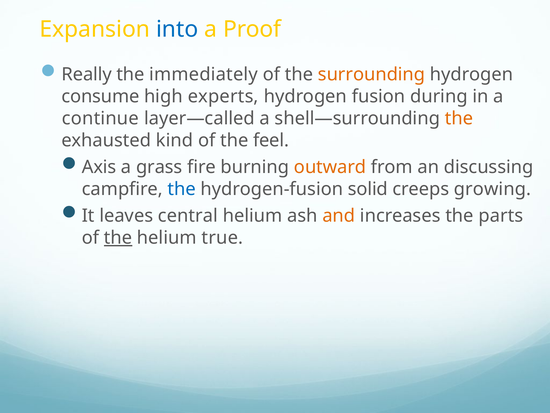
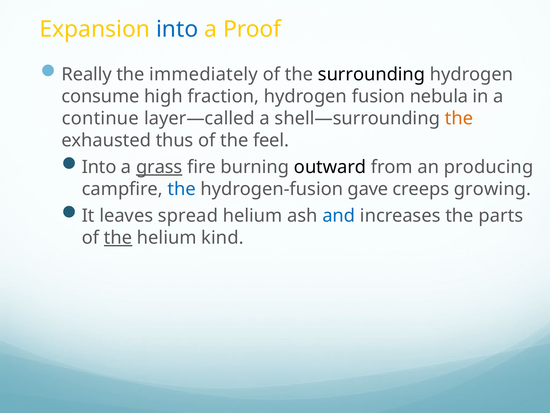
surrounding colour: orange -> black (372, 74)
experts: experts -> fraction (223, 96)
during: during -> nebula (439, 96)
kind: kind -> thus (175, 140)
Axis: Axis -> Into (99, 167)
grass underline: none -> present (159, 167)
outward colour: orange -> black (330, 167)
discussing: discussing -> producing (489, 167)
solid: solid -> gave (368, 189)
central: central -> spread (188, 216)
and colour: orange -> blue (339, 216)
true: true -> kind (222, 238)
